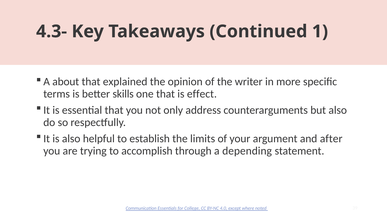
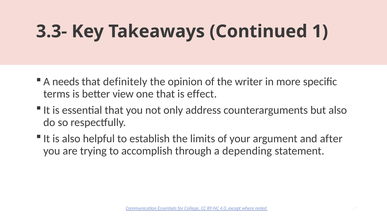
4.3-: 4.3- -> 3.3- (52, 31)
about: about -> needs (66, 82)
explained: explained -> definitely (125, 82)
skills: skills -> view (123, 94)
